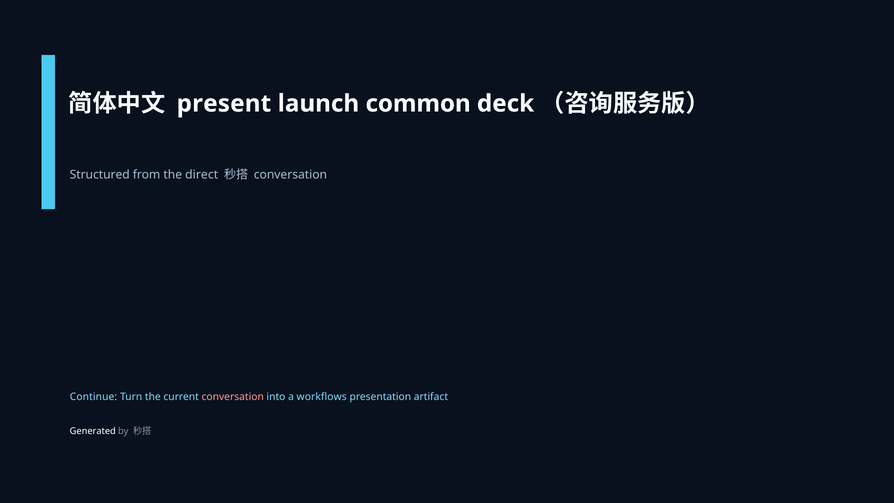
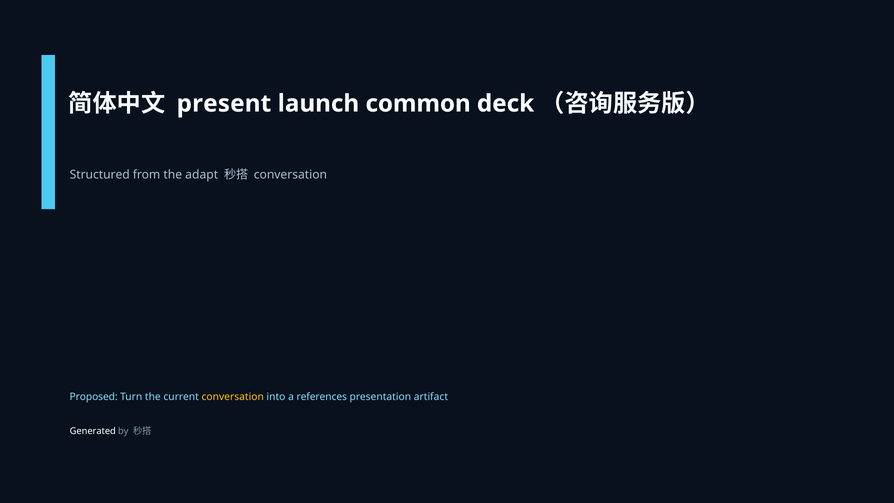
direct: direct -> adapt (202, 175)
Continue: Continue -> Proposed (94, 397)
conversation colour: pink -> yellow (233, 397)
workflows: workflows -> references (322, 397)
